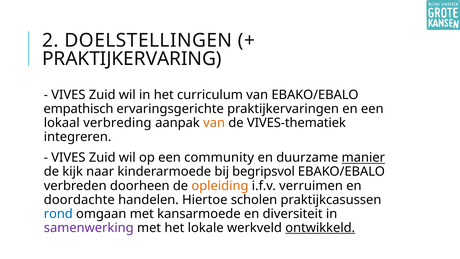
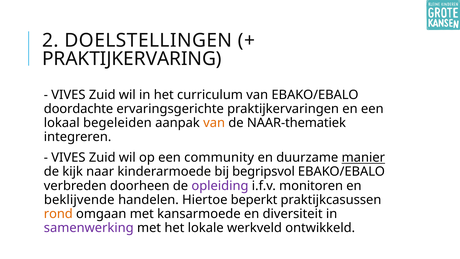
empathisch: empathisch -> doordachte (79, 109)
verbreding: verbreding -> begeleiden (117, 123)
VIVES-thematiek: VIVES-thematiek -> NAAR-thematiek (296, 123)
opleiding colour: orange -> purple (220, 186)
verruimen: verruimen -> monitoren (311, 186)
doordachte: doordachte -> beklijvende (79, 200)
scholen: scholen -> beperkt (254, 200)
rond colour: blue -> orange (58, 214)
ontwikkeld underline: present -> none (320, 228)
